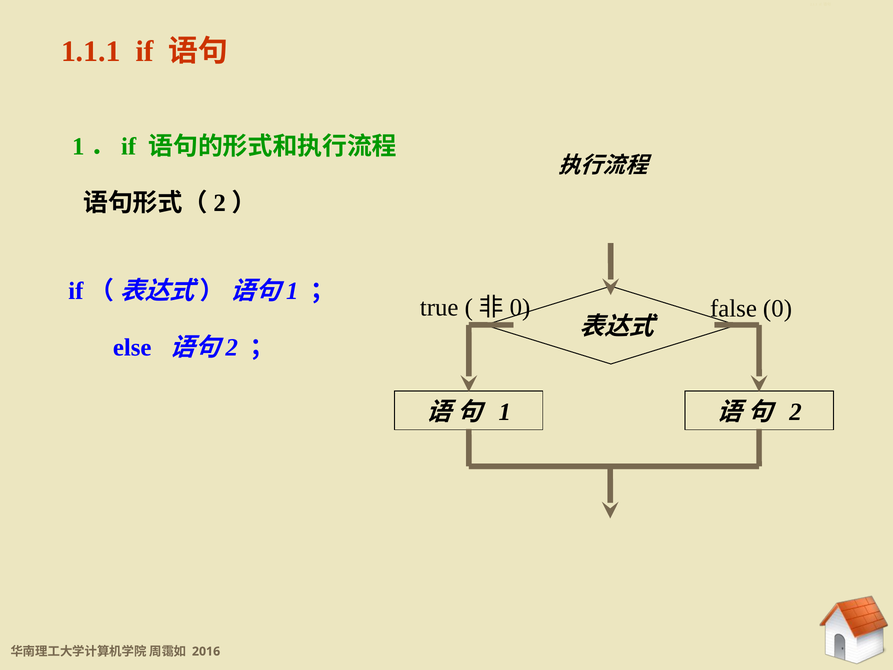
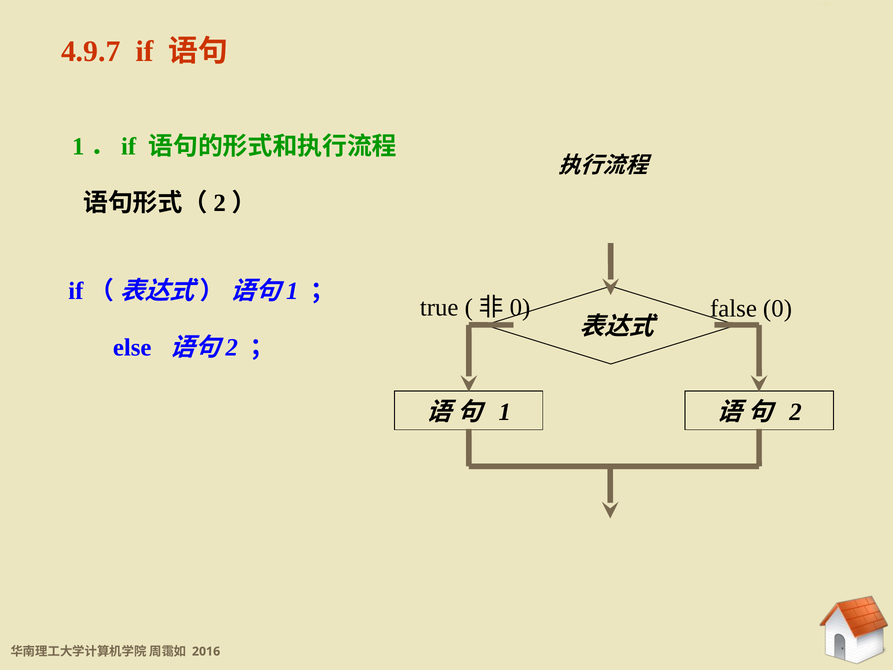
1.1.1: 1.1.1 -> 4.9.7 (91, 52)
